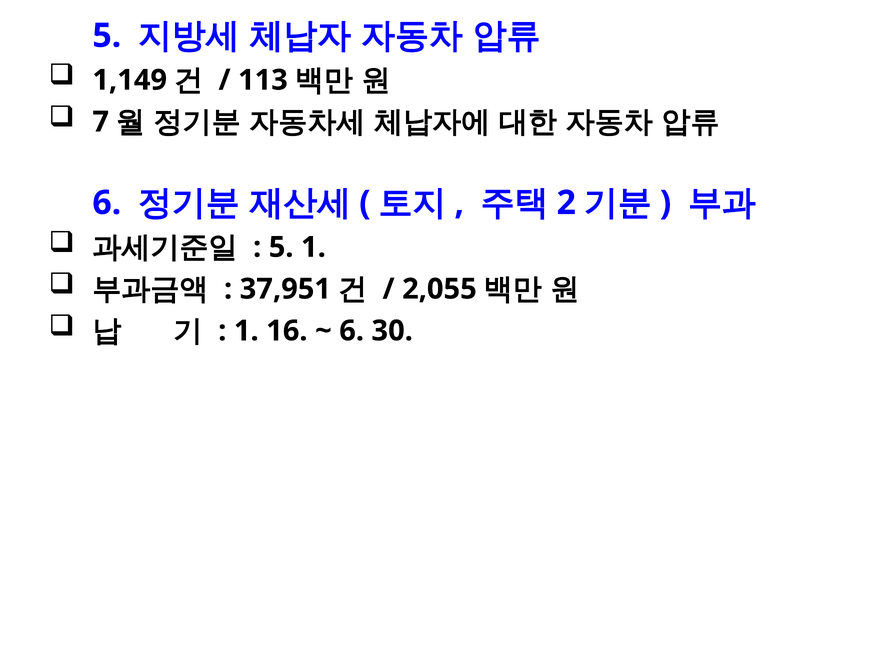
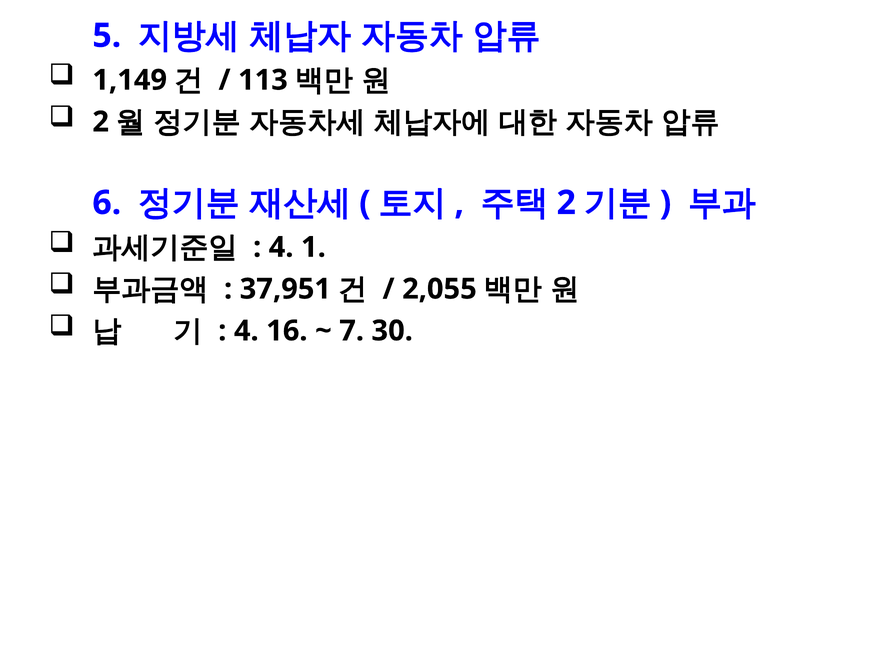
7: 7 -> 2 (101, 122)
5: 5 -> 4 (281, 247)
1: 1 -> 4 (246, 331)
6: 6 -> 7 (352, 331)
